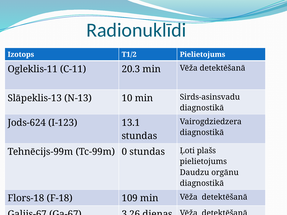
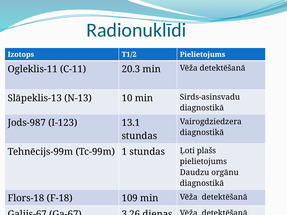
Jods-624: Jods-624 -> Jods-987 (27, 123)
0: 0 -> 1 (124, 152)
